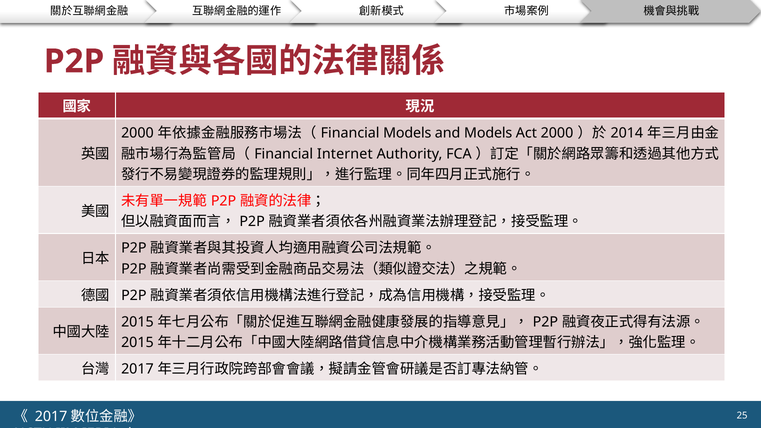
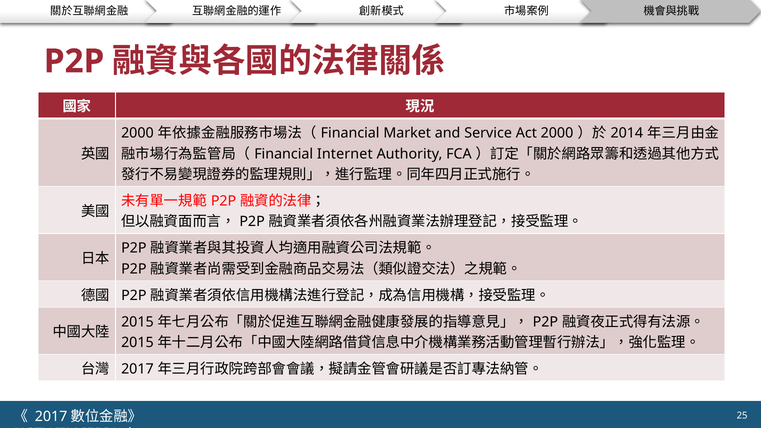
Models: Models -> Market (407, 133)
and Models: Models -> Service (488, 133)
